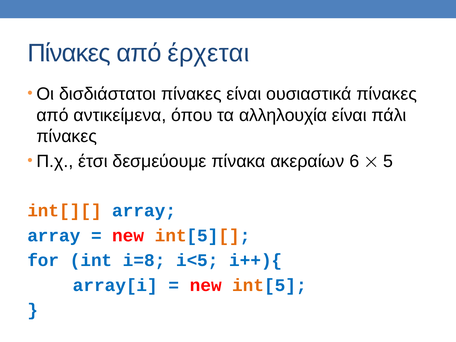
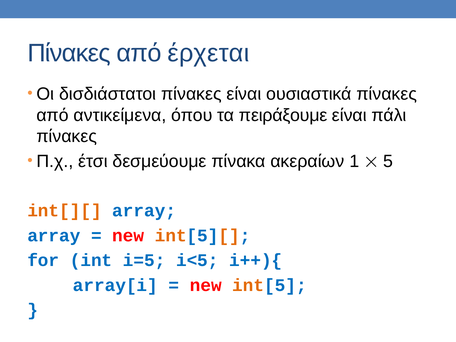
αλληλουχία: αλληλουχία -> πειράξουμε (283, 115)
6: 6 -> 1 (354, 161)
i=8: i=8 -> i=5 (144, 260)
